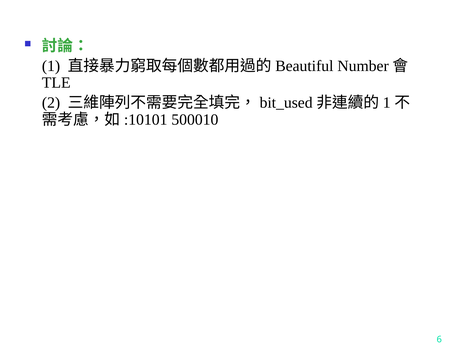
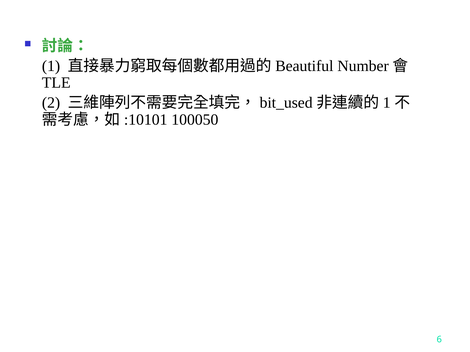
500010: 500010 -> 100050 (195, 120)
